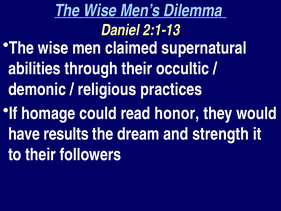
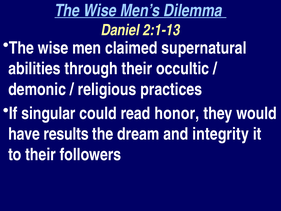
homage: homage -> singular (48, 113)
strength: strength -> integrity (221, 134)
